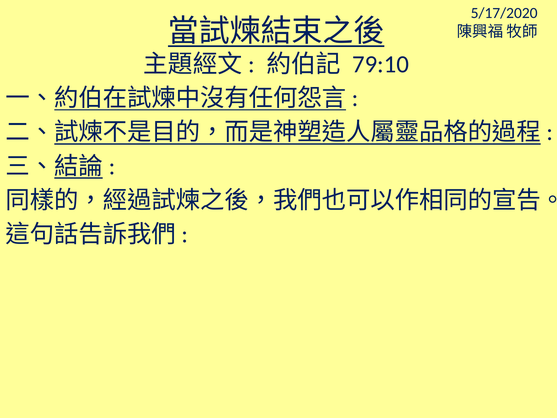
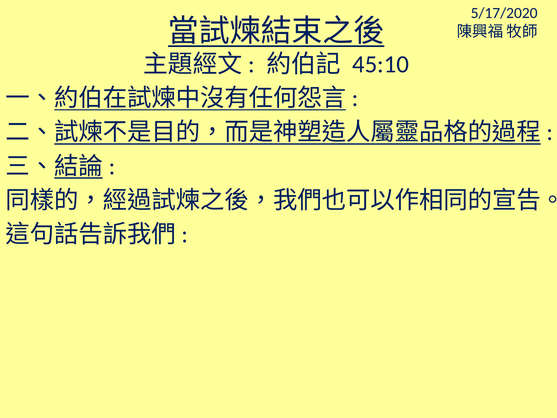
79:10: 79:10 -> 45:10 (381, 64)
